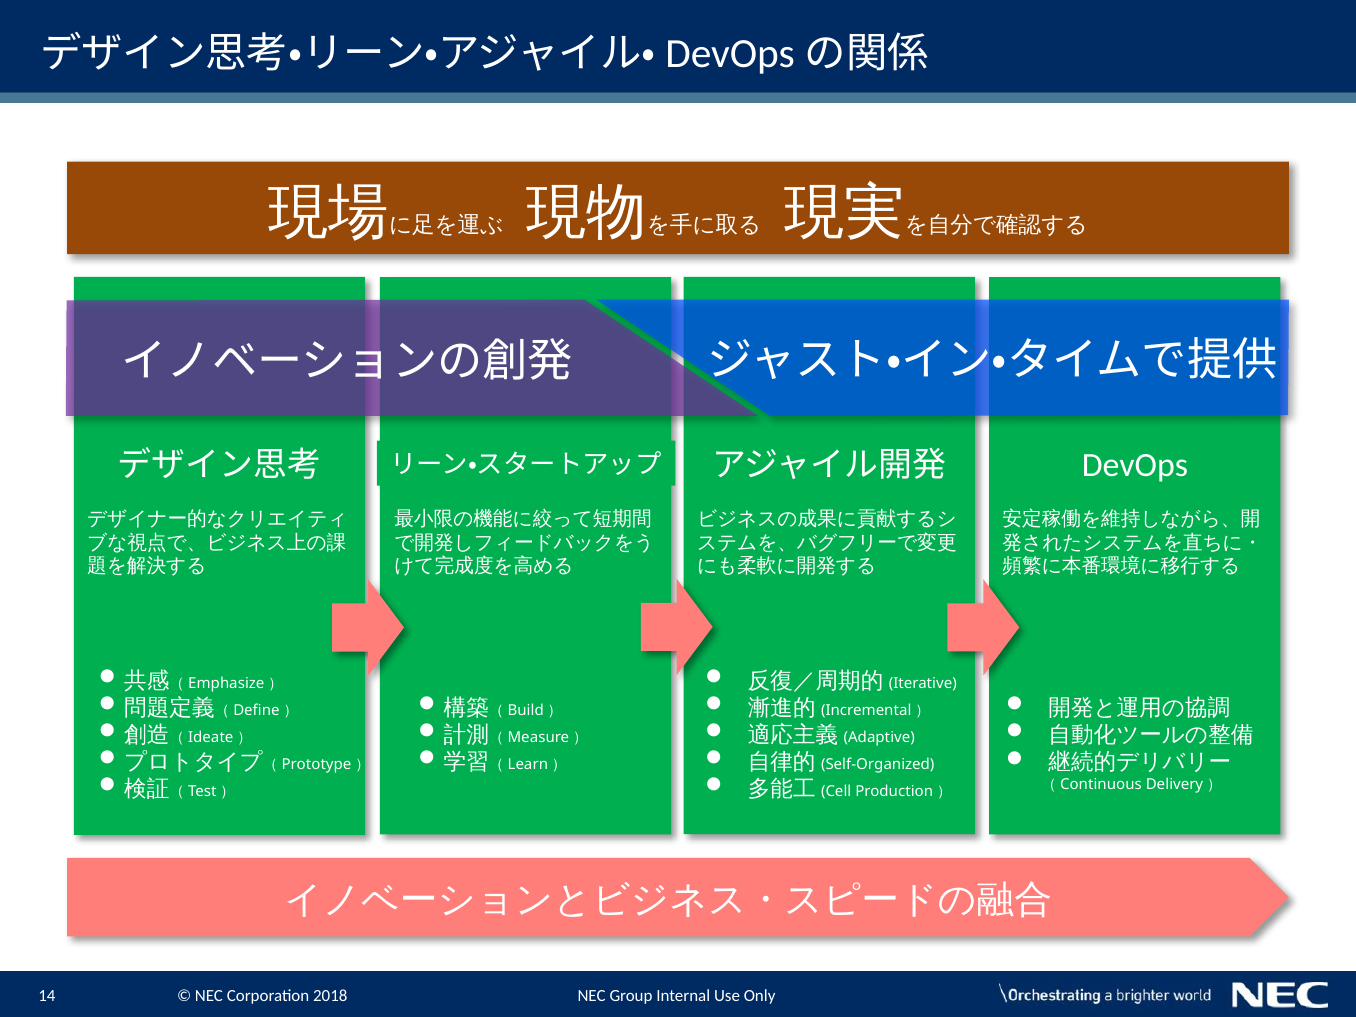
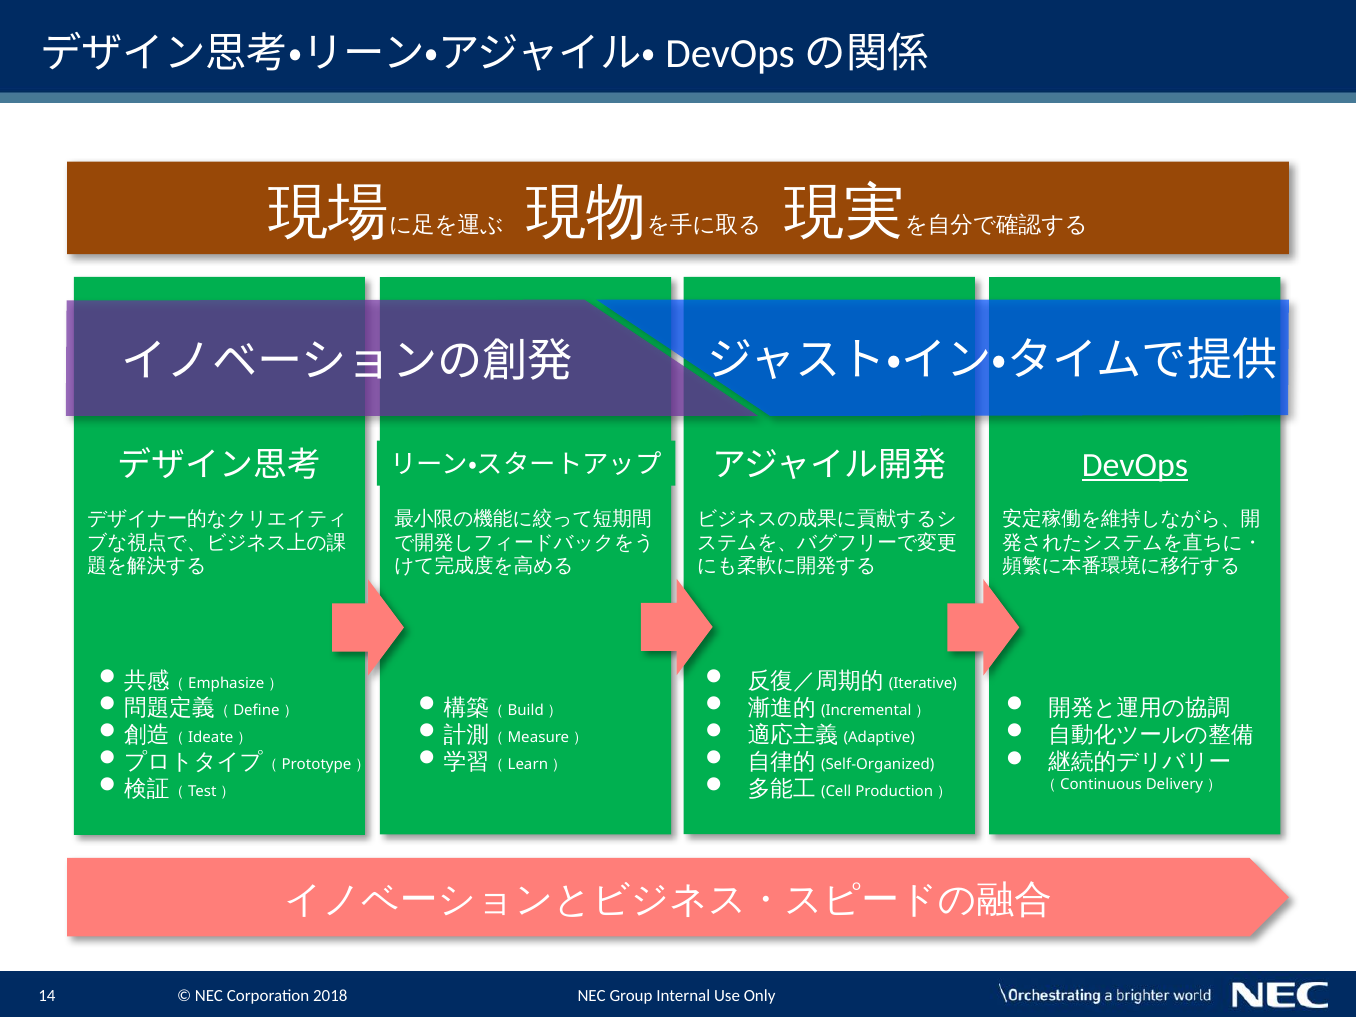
DevOps underline: none -> present (1135, 465)
